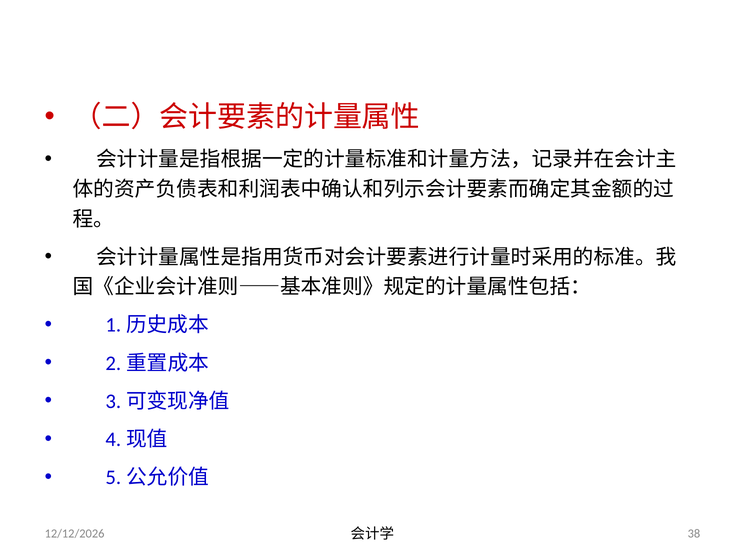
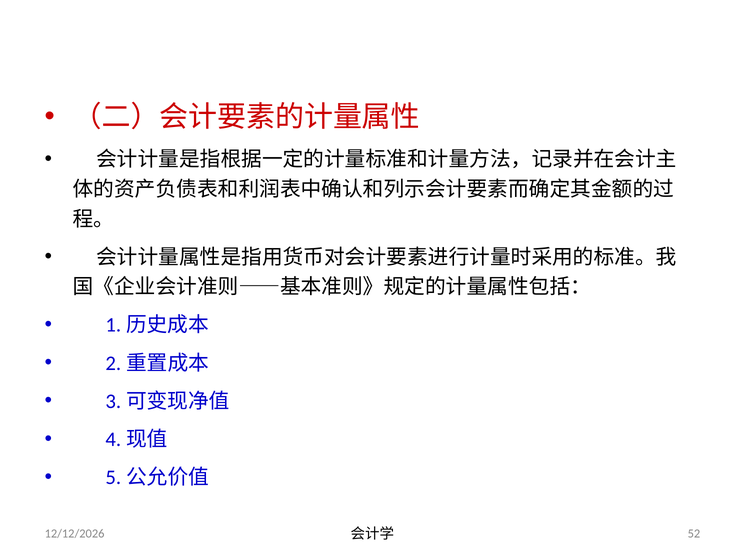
38: 38 -> 52 (694, 533)
